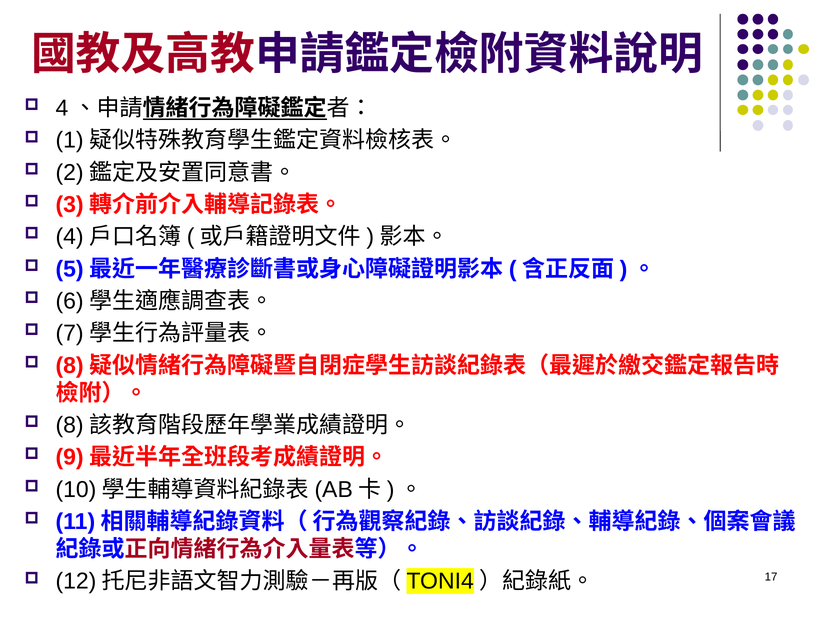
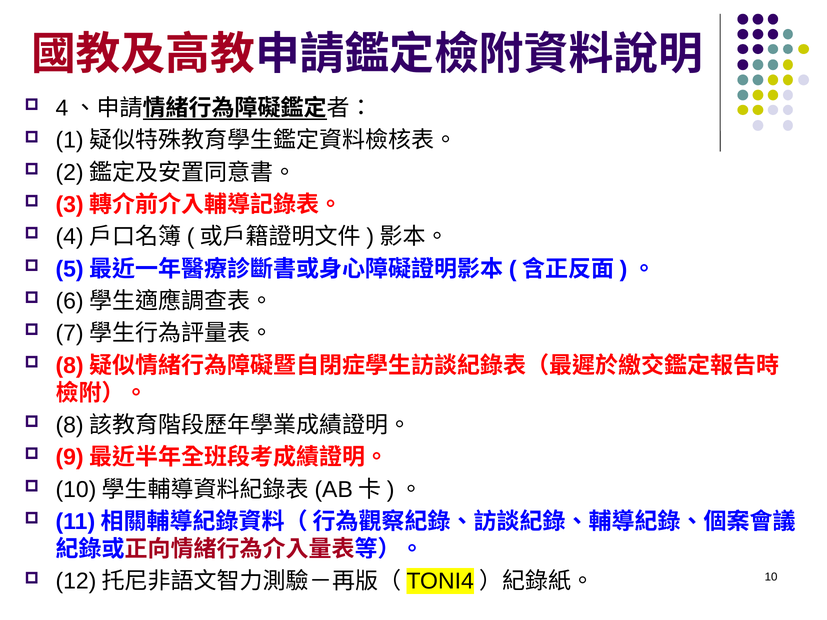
17: 17 -> 10 (771, 577)
